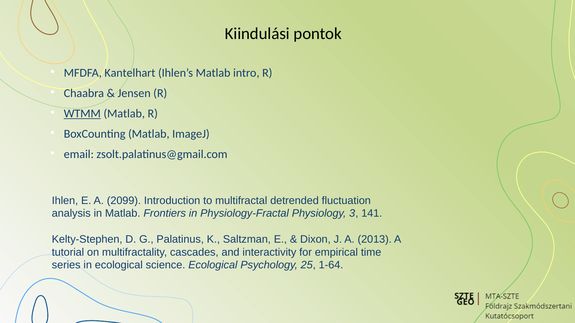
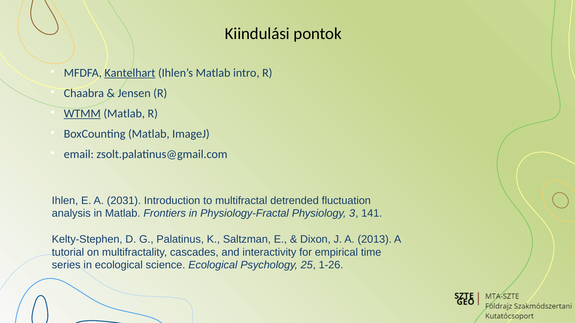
Kantelhart underline: none -> present (130, 73)
2099: 2099 -> 2031 (124, 201)
1-64: 1-64 -> 1-26 (331, 265)
